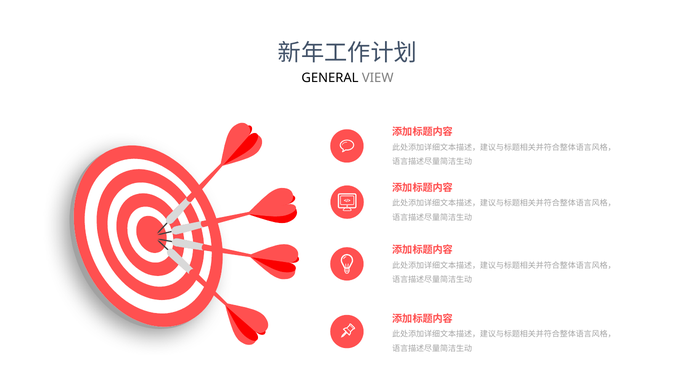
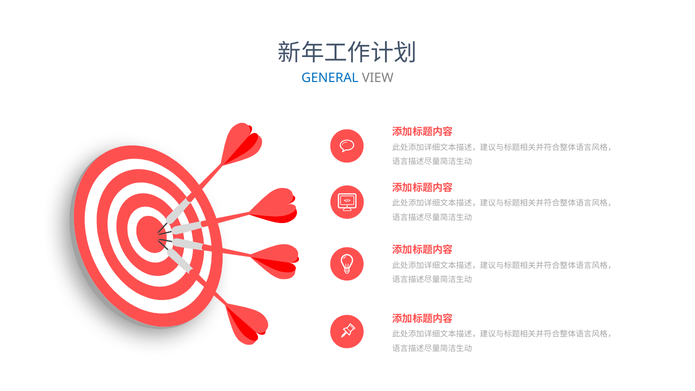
GENERAL colour: black -> blue (330, 78)
